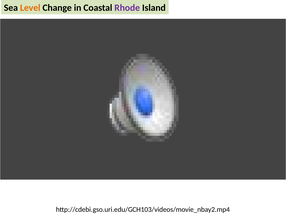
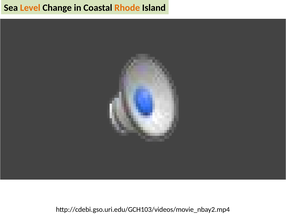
Rhode colour: purple -> orange (127, 8)
